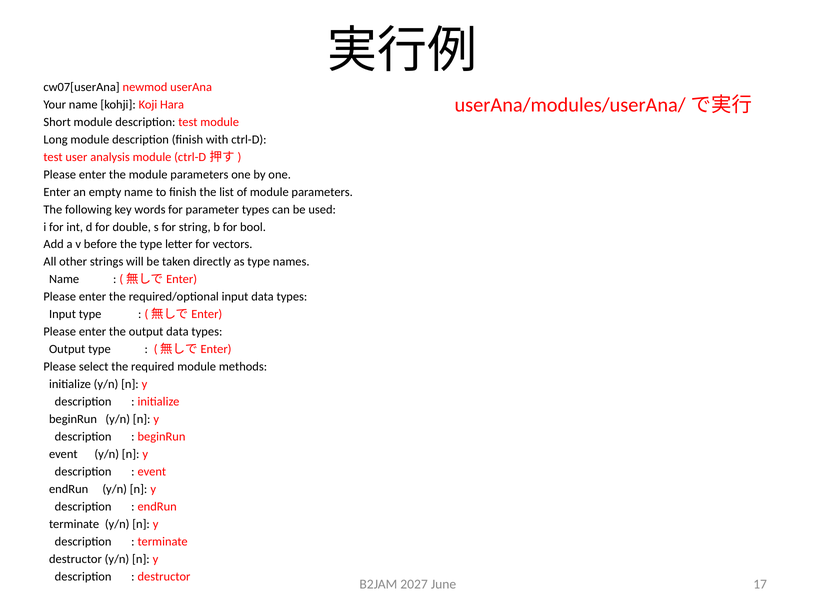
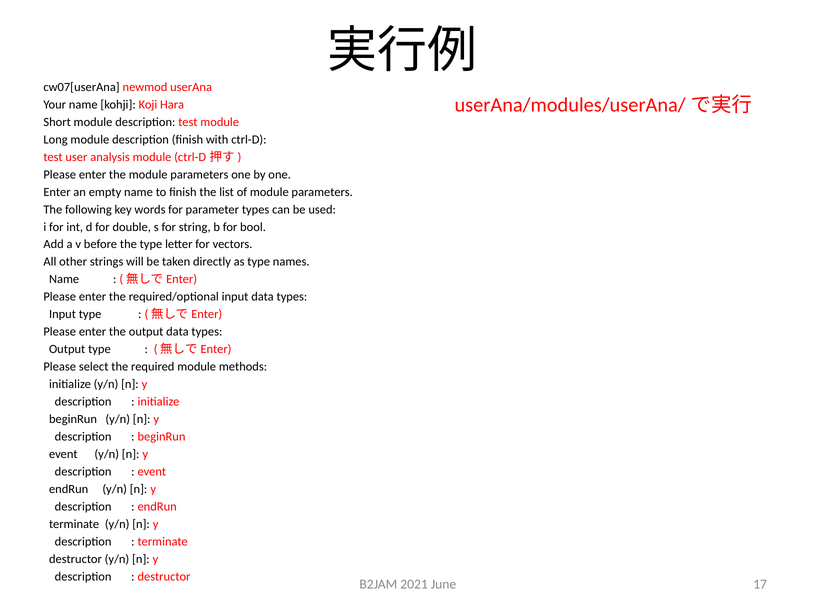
2027: 2027 -> 2021 (414, 584)
